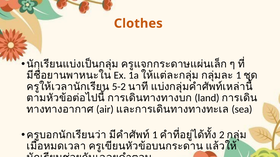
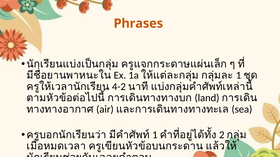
Clothes: Clothes -> Phrases (138, 24)
5-2: 5-2 -> 4-2 (119, 87)
